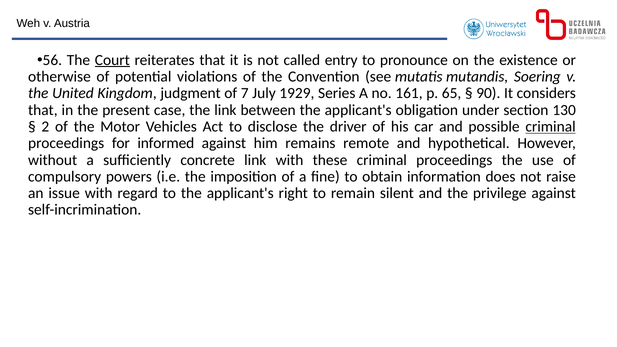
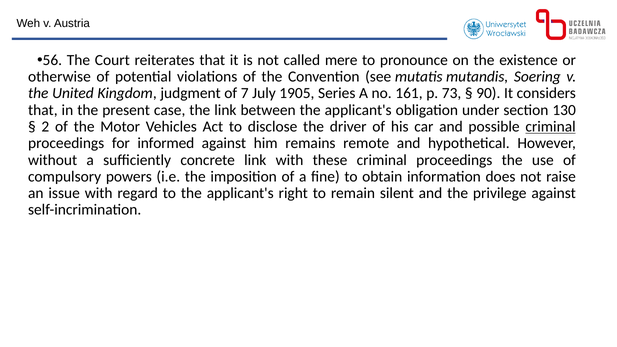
Court underline: present -> none (112, 60)
entry: entry -> mere (341, 60)
1929: 1929 -> 1905 (297, 93)
65: 65 -> 73 (452, 93)
